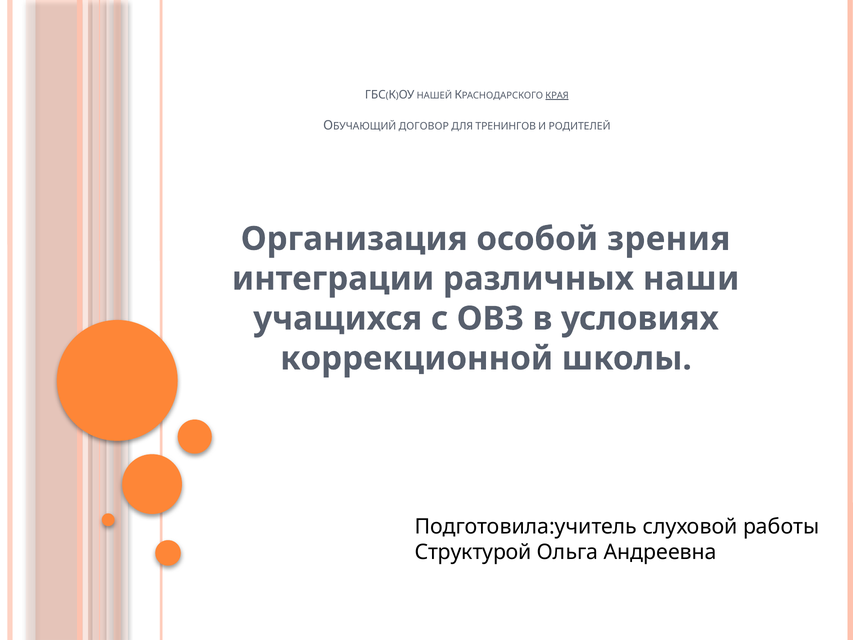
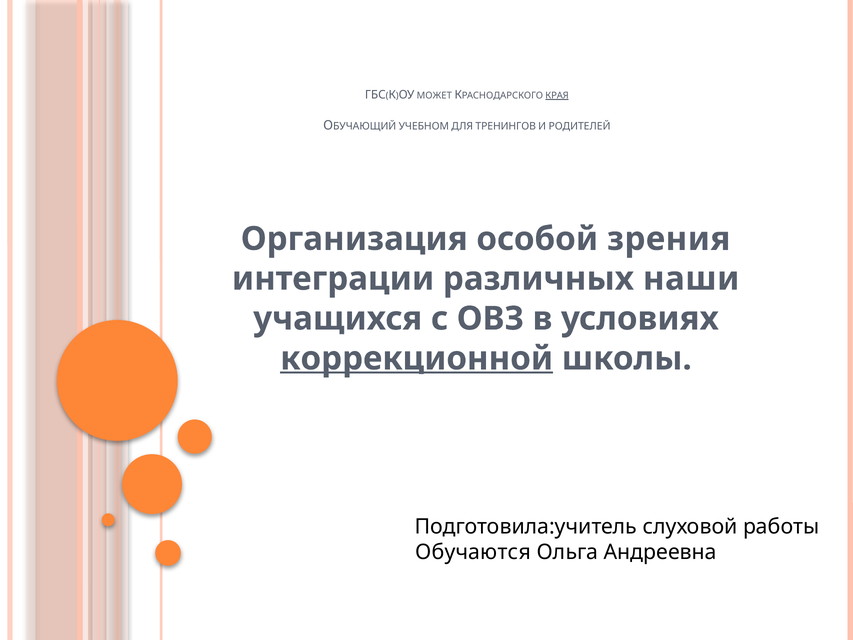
НАШЕЙ: НАШЕЙ -> МОЖЕТ (434, 95)
ДОГОВОР: ДОГОВОР -> УЧЕБНОМ (424, 126)
коррекционной underline: none -> present (417, 358)
Структурой: Структурой -> Обучаются (473, 552)
